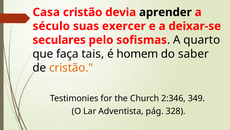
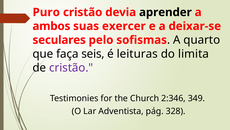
Casa: Casa -> Puro (46, 12)
século: século -> ambos (51, 26)
tais: tais -> seis (93, 54)
homem: homem -> leituras (137, 54)
saber: saber -> limita (194, 54)
cristão colour: orange -> purple (71, 67)
